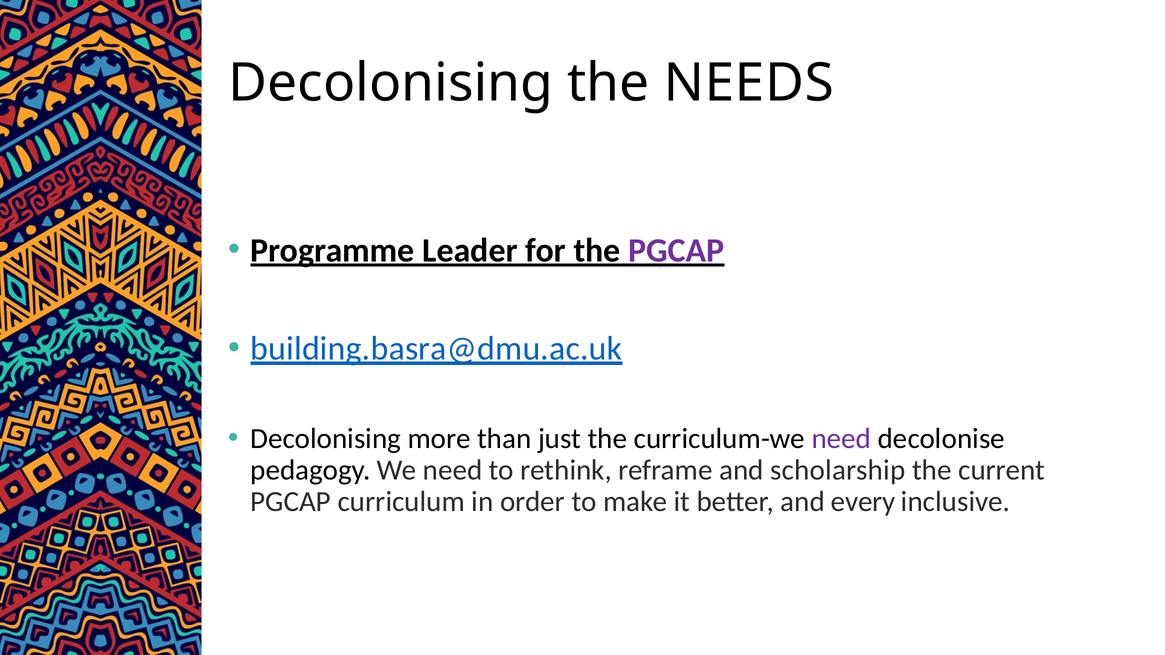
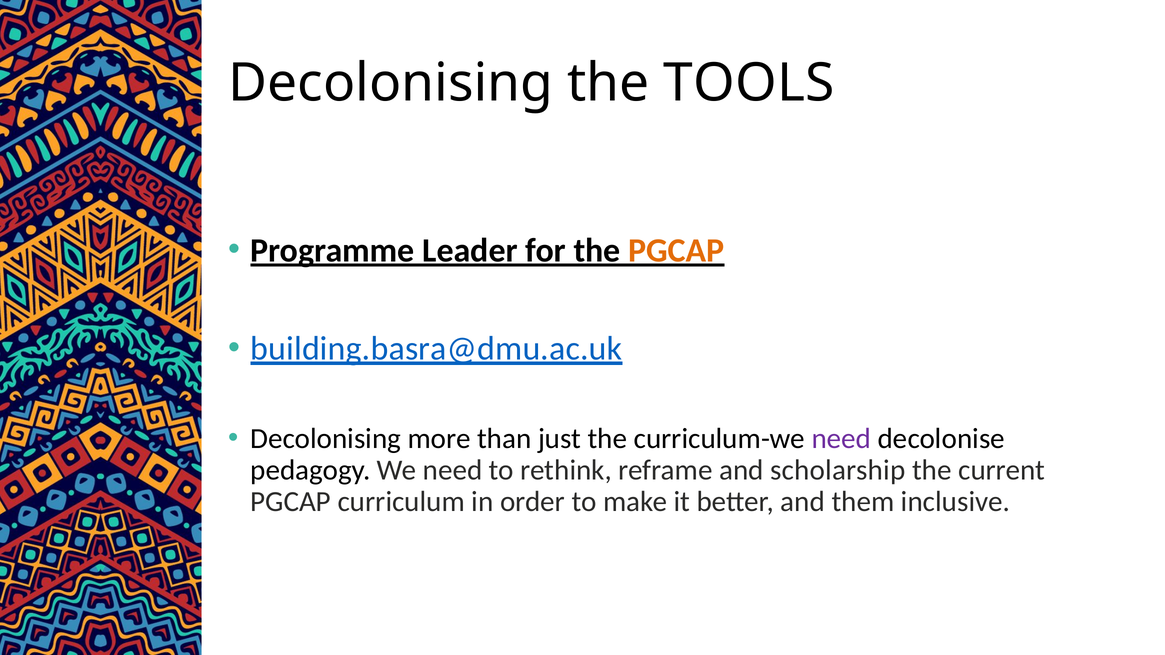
NEEDS: NEEDS -> TOOLS (749, 83)
PGCAP colour: purple -> orange (676, 250)
every: every -> them (863, 502)
